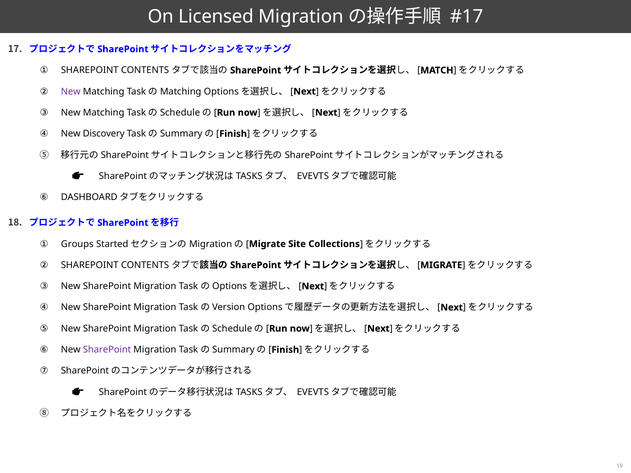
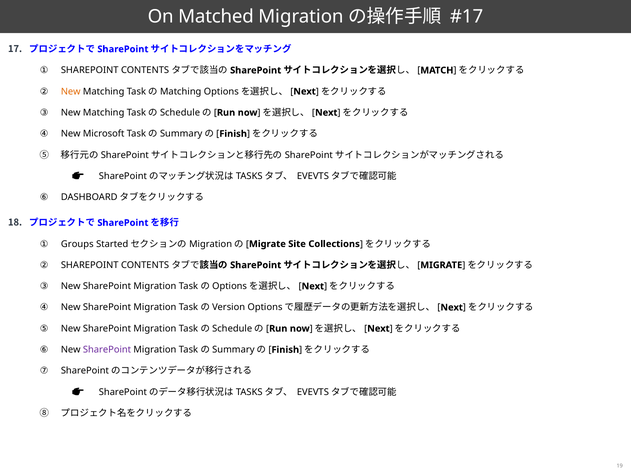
Licensed: Licensed -> Matched (216, 16)
New colour: purple -> orange (71, 92)
Discovery: Discovery -> Microsoft (104, 134)
